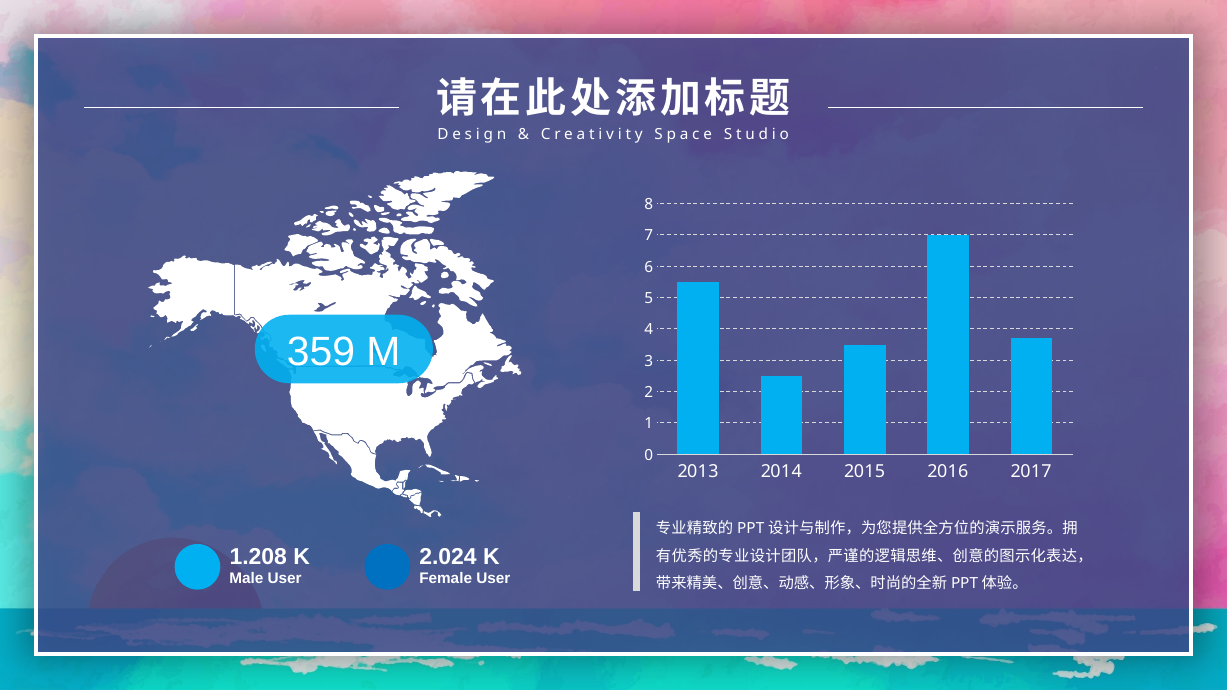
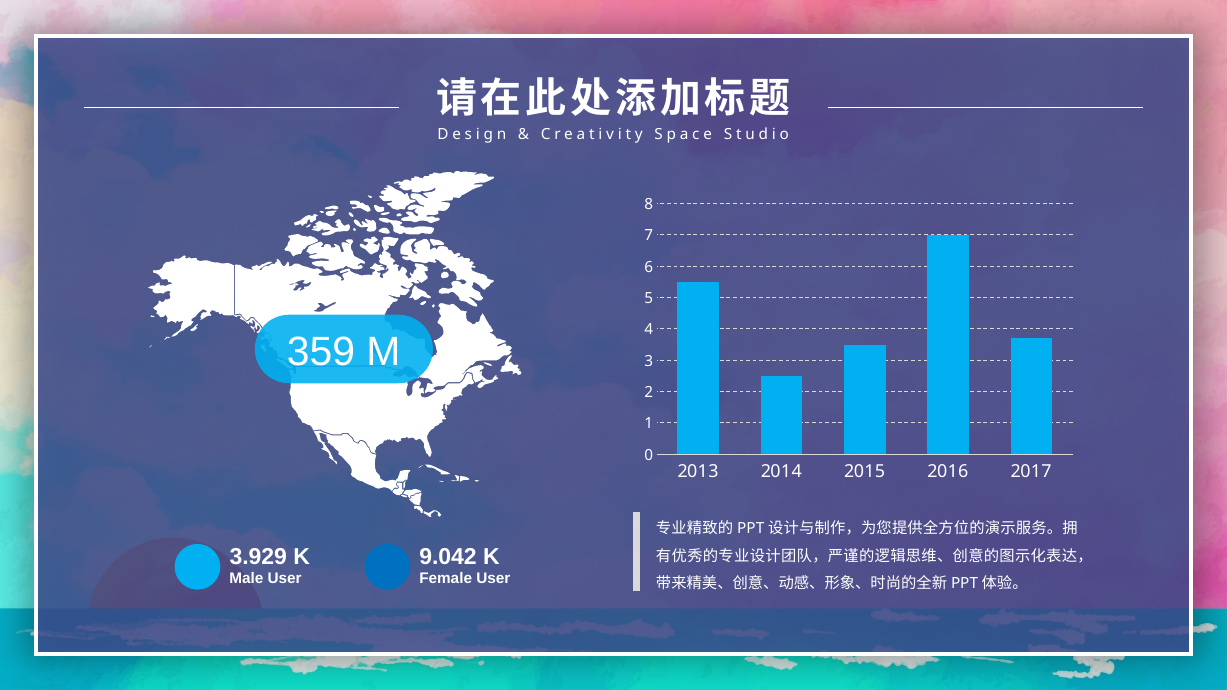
1.208: 1.208 -> 3.929 (258, 557)
2.024: 2.024 -> 9.042 (448, 557)
